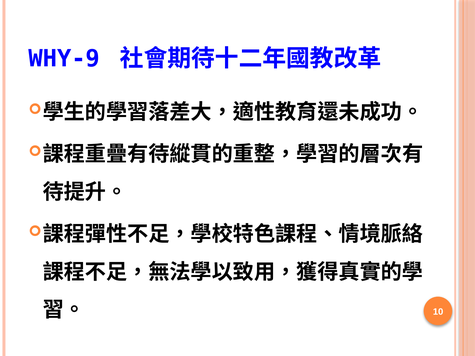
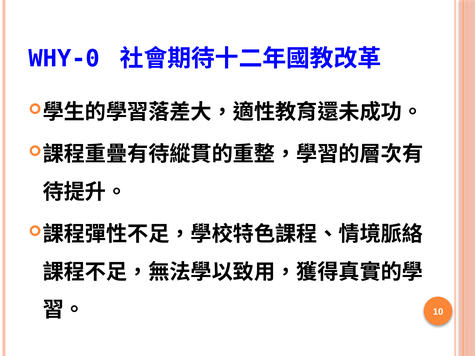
WHY-9: WHY-9 -> WHY-0 (64, 59)
